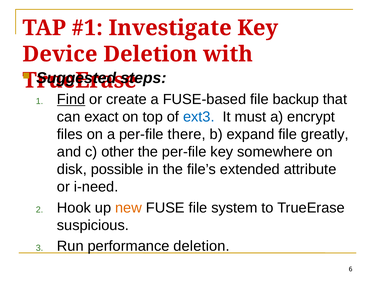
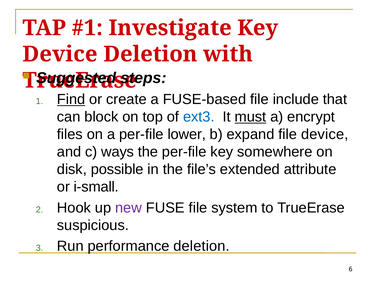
backup: backup -> include (296, 99)
exact: exact -> block (101, 117)
must underline: none -> present (250, 117)
there: there -> lower (187, 134)
file greatly: greatly -> device (325, 134)
other: other -> ways (118, 152)
i-need: i-need -> i-small (96, 187)
new colour: orange -> purple (129, 208)
